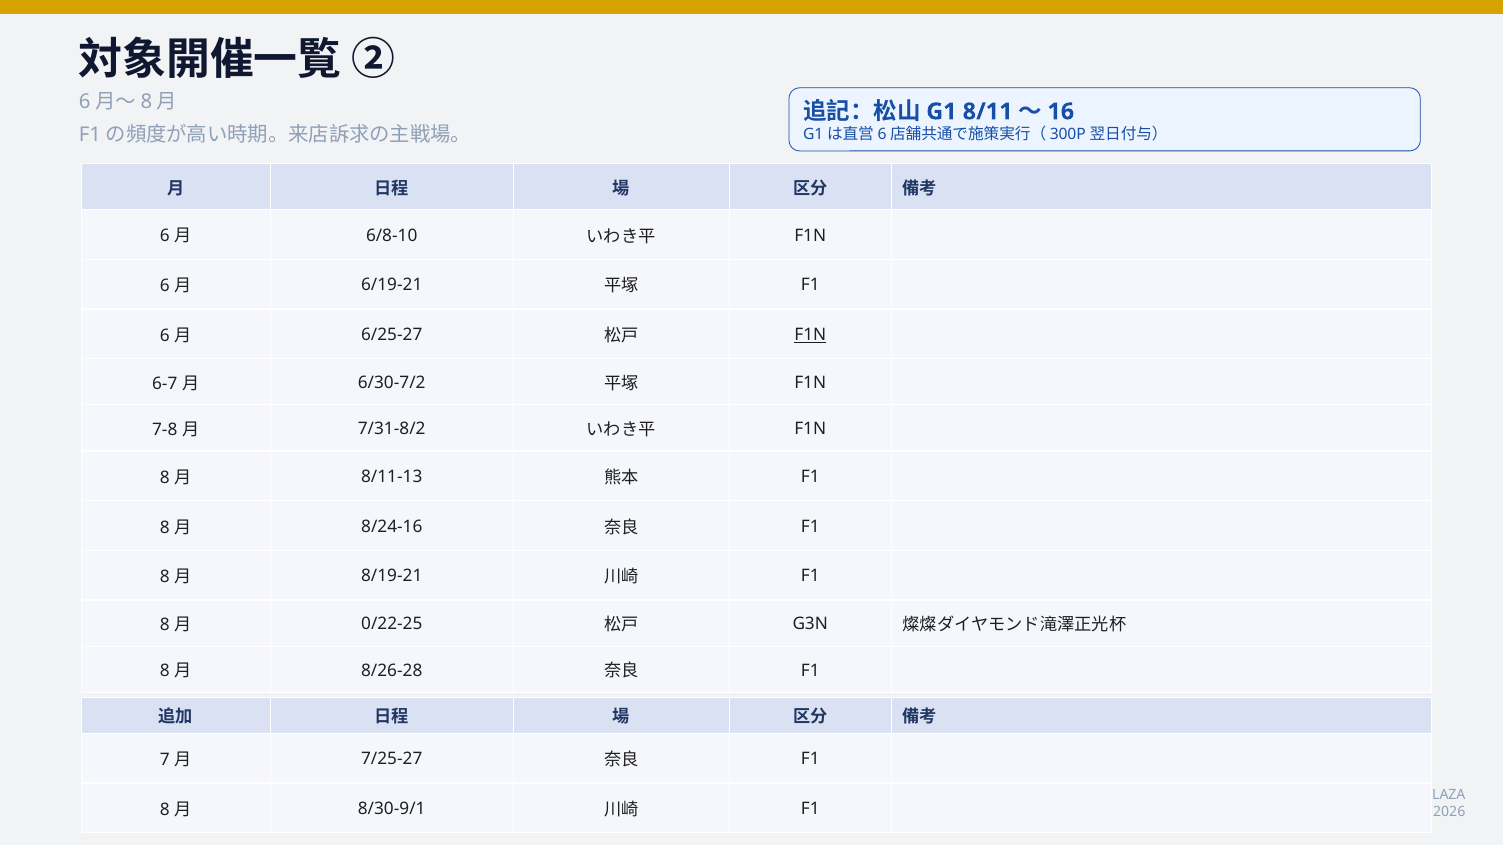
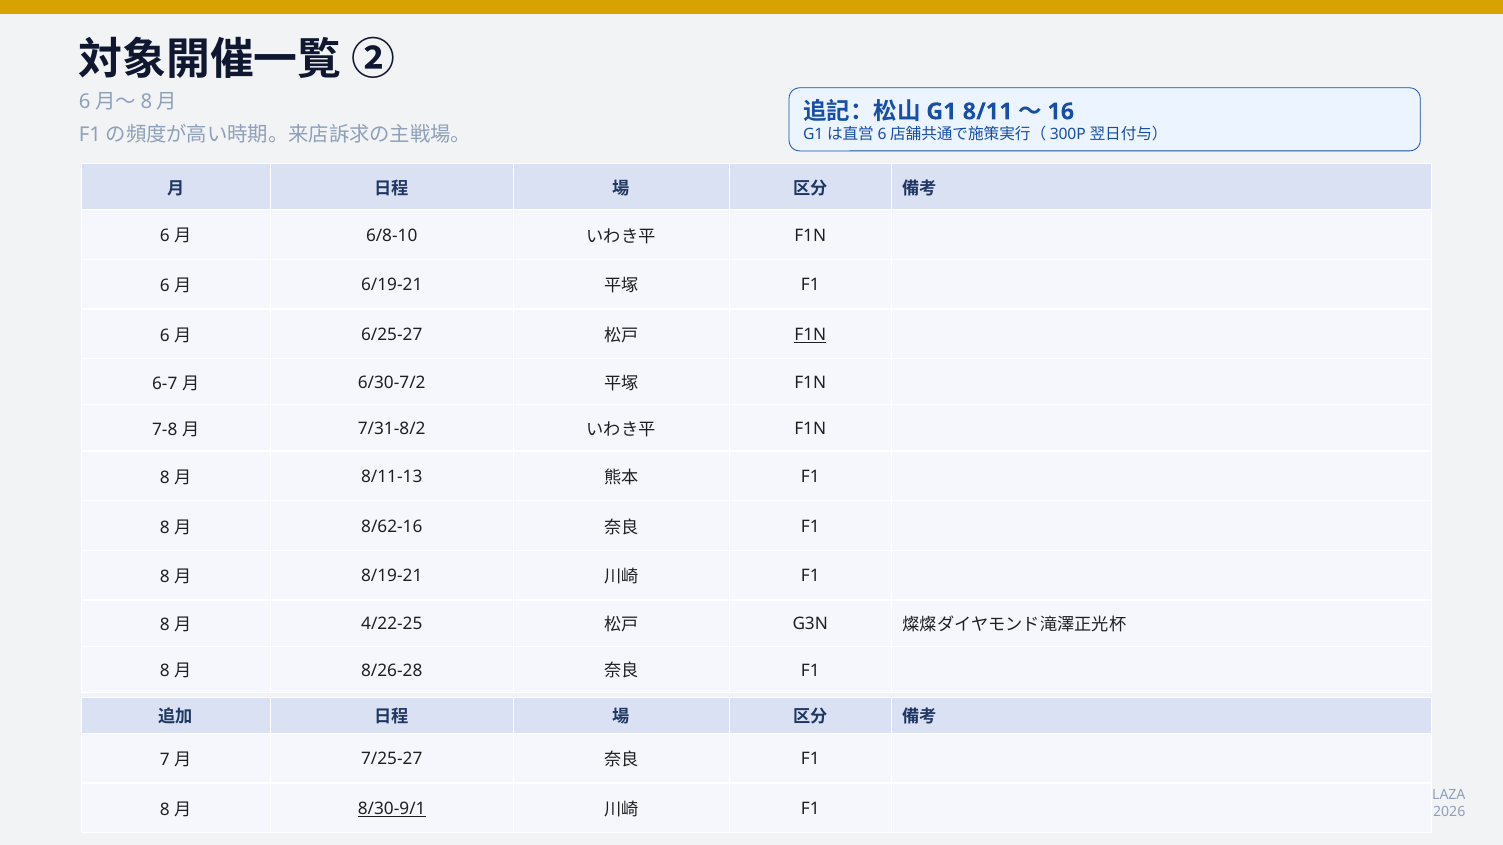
8/24-16: 8/24-16 -> 8/62-16 (392, 527)
0/22-25: 0/22-25 -> 4/22-25 (392, 624)
8/30-9/1 underline: none -> present (392, 809)
